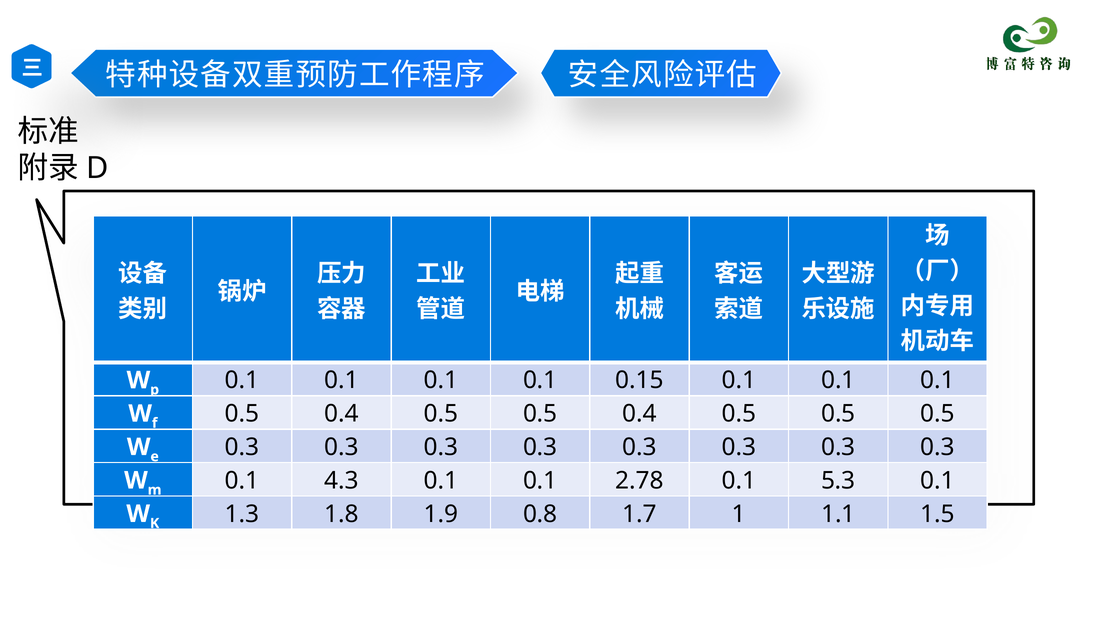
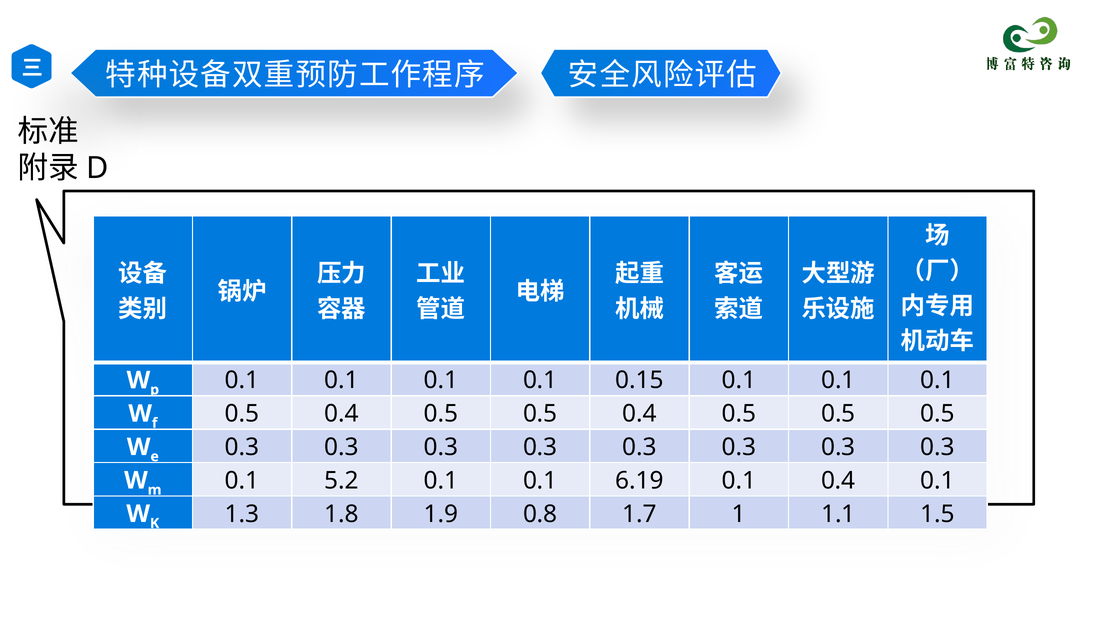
4.3: 4.3 -> 5.2 (342, 481)
2.78: 2.78 -> 6.19 (640, 481)
0.1 5.3: 5.3 -> 0.4 (838, 481)
